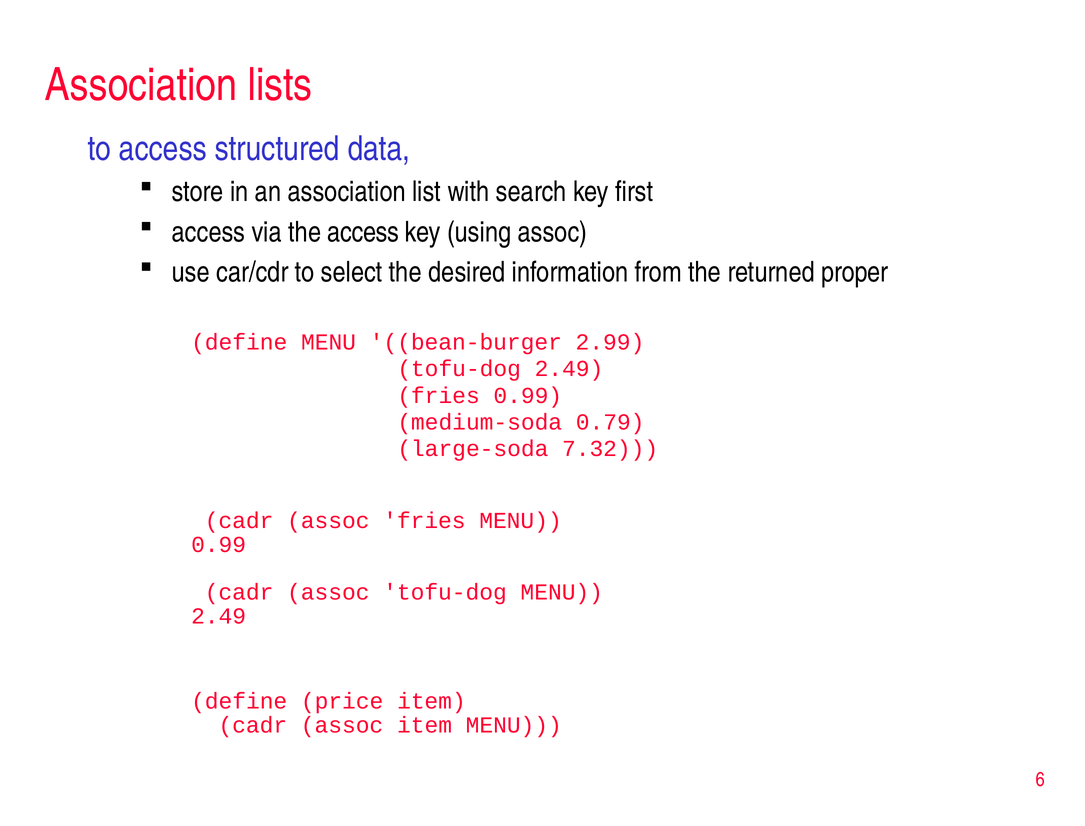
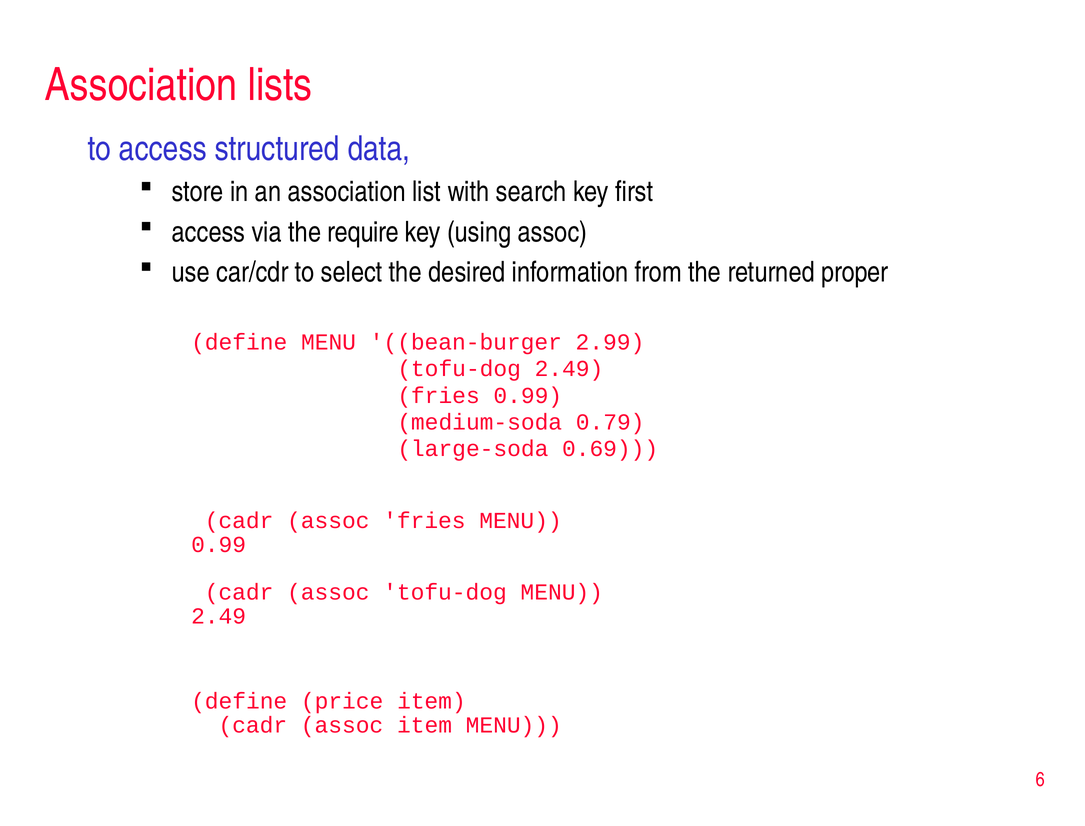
the access: access -> require (363, 232)
7.32: 7.32 -> 0.69 (610, 449)
